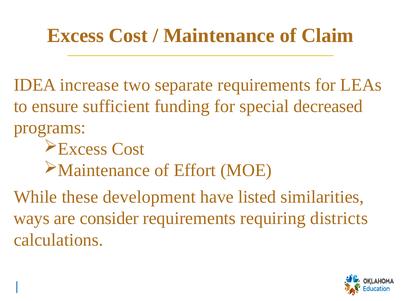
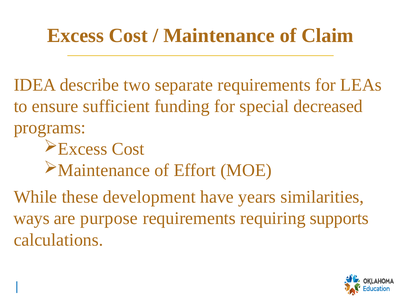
increase: increase -> describe (89, 85)
listed: listed -> years (257, 197)
consider: consider -> purpose (109, 218)
districts: districts -> supports (339, 218)
